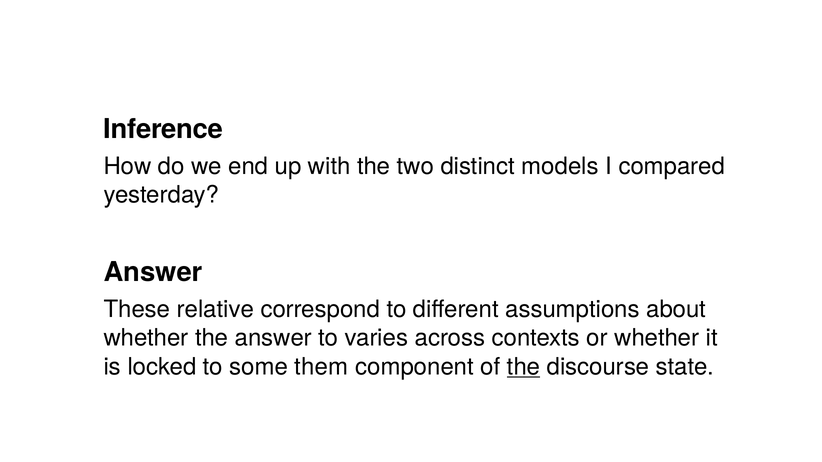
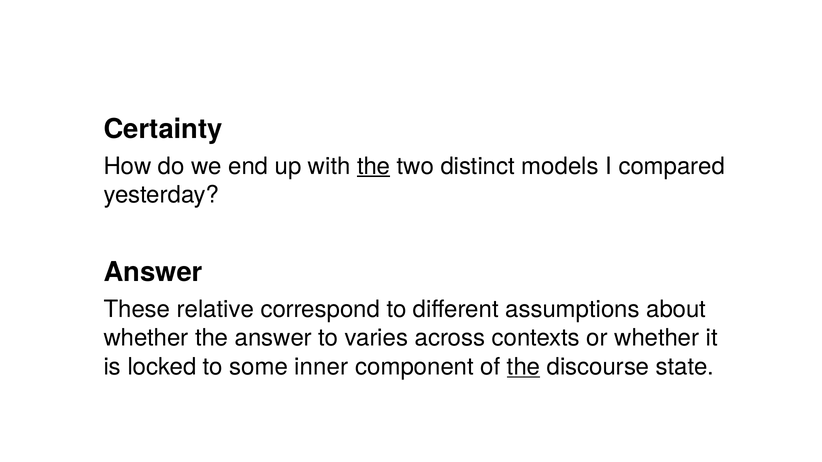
Inference: Inference -> Certainty (163, 129)
the underline: none -> present (374, 166)
them: them -> inner (321, 367)
